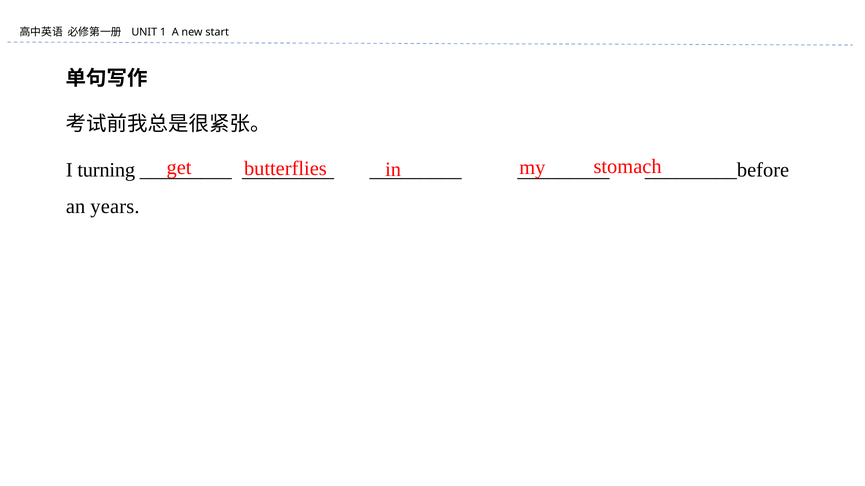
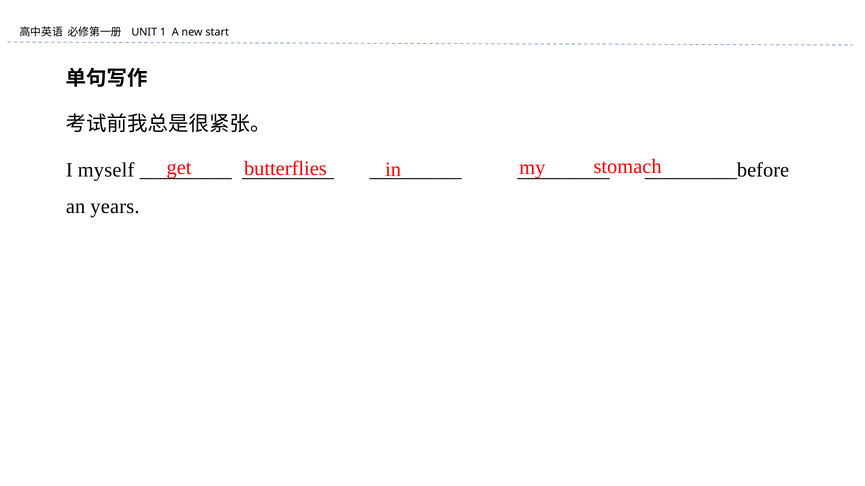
turning: turning -> myself (106, 170)
